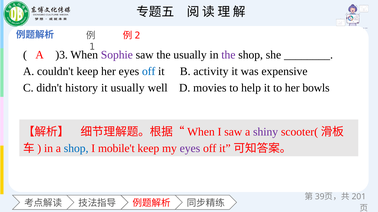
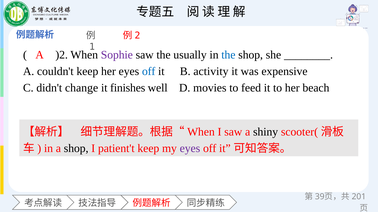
)3: )3 -> )2 (62, 55)
the colour: purple -> blue (228, 55)
history: history -> change (82, 88)
it usually: usually -> finishes (128, 88)
help: help -> feed (251, 88)
bowls: bowls -> beach (316, 88)
shiny colour: purple -> black (266, 132)
shop colour: blue -> black (76, 149)
mobile't: mobile't -> patient't (116, 149)
